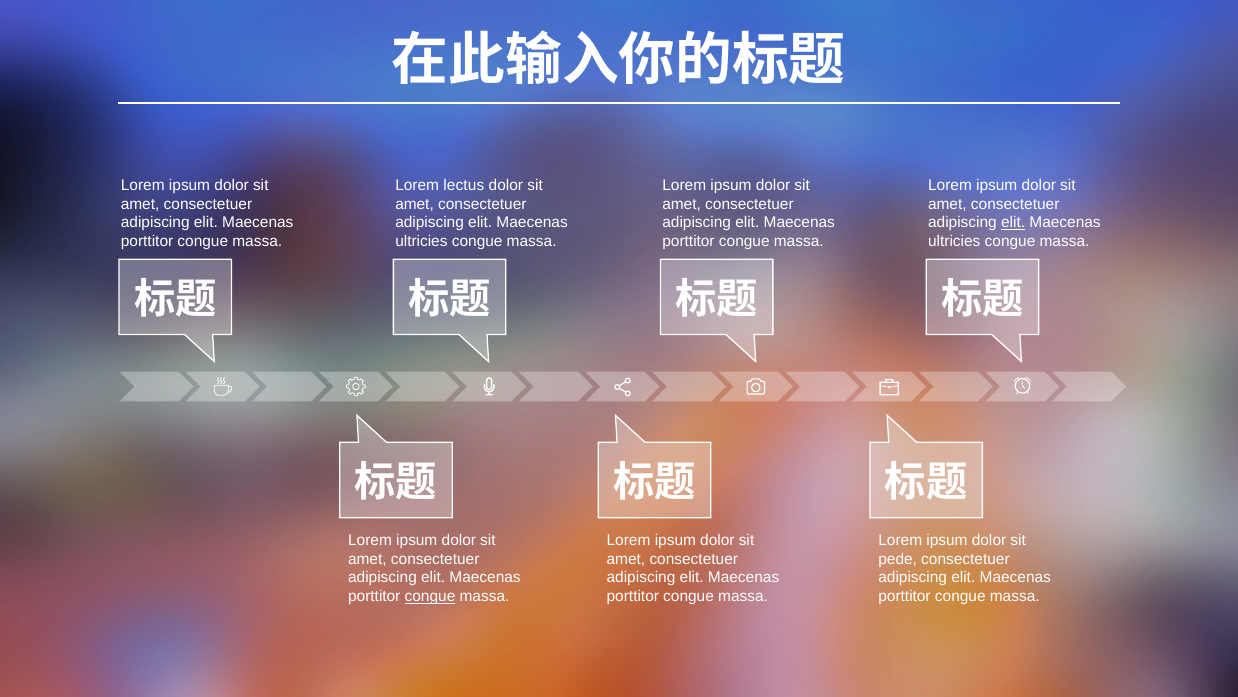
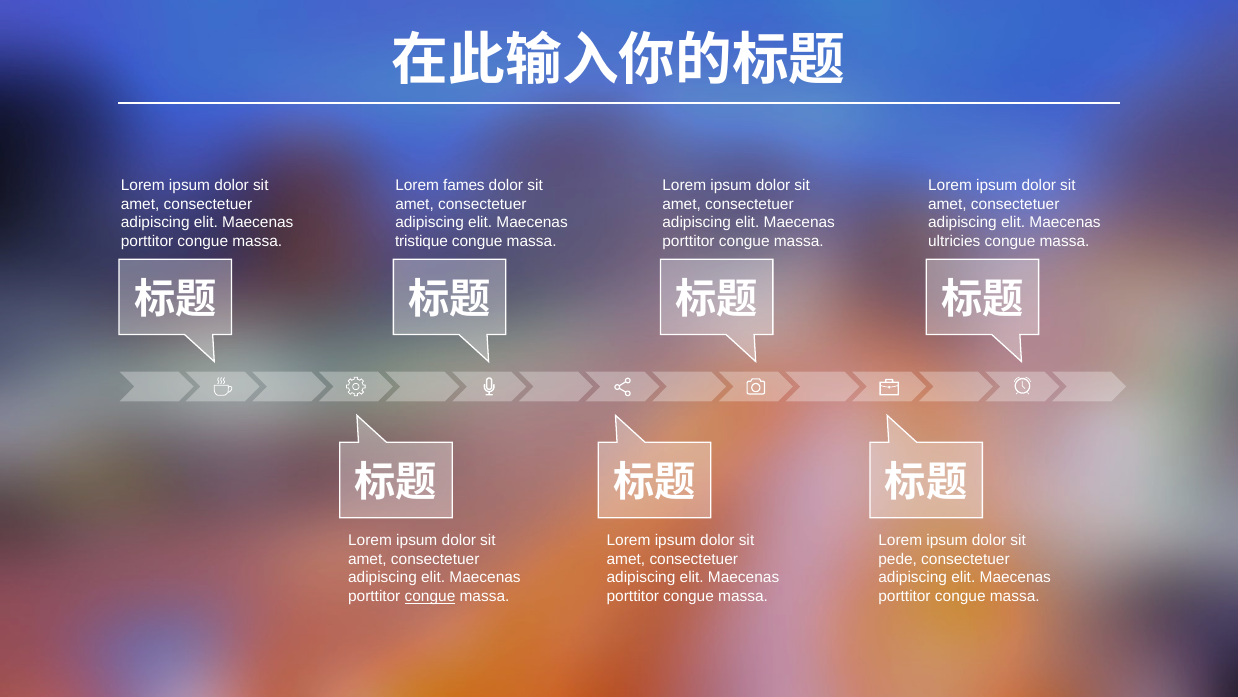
lectus: lectus -> fames (464, 185)
elit underline: present -> none (1013, 223)
ultricies: ultricies -> tristique (421, 241)
